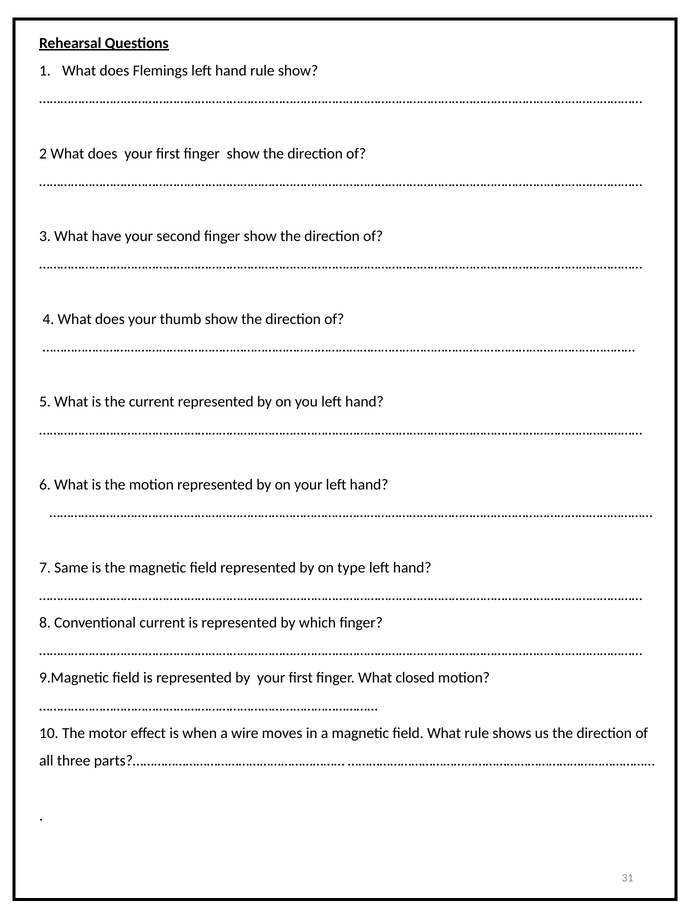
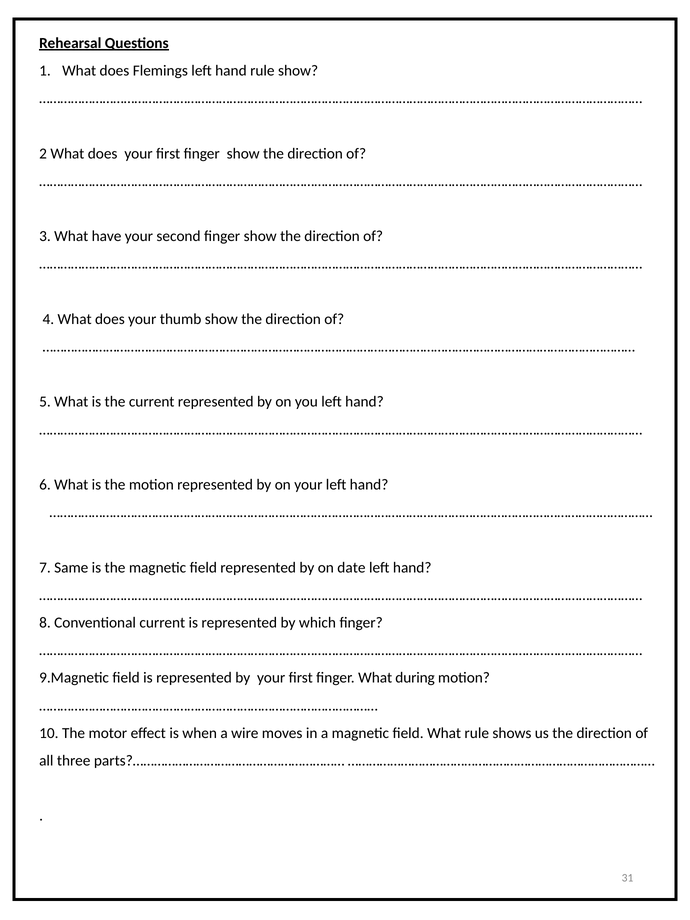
type: type -> date (351, 568)
closed: closed -> during (415, 678)
